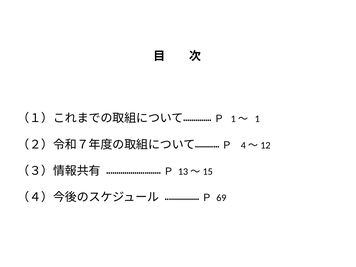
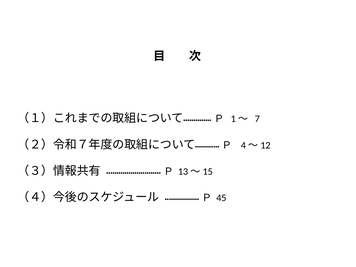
1: 1 -> 7 (257, 119)
69: 69 -> 45 (221, 198)
